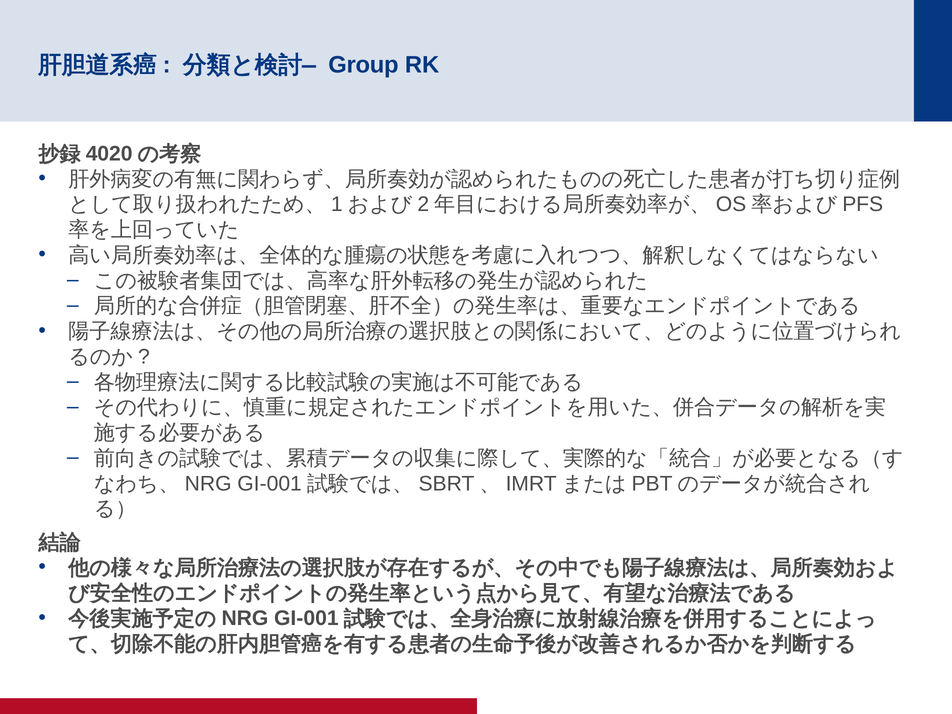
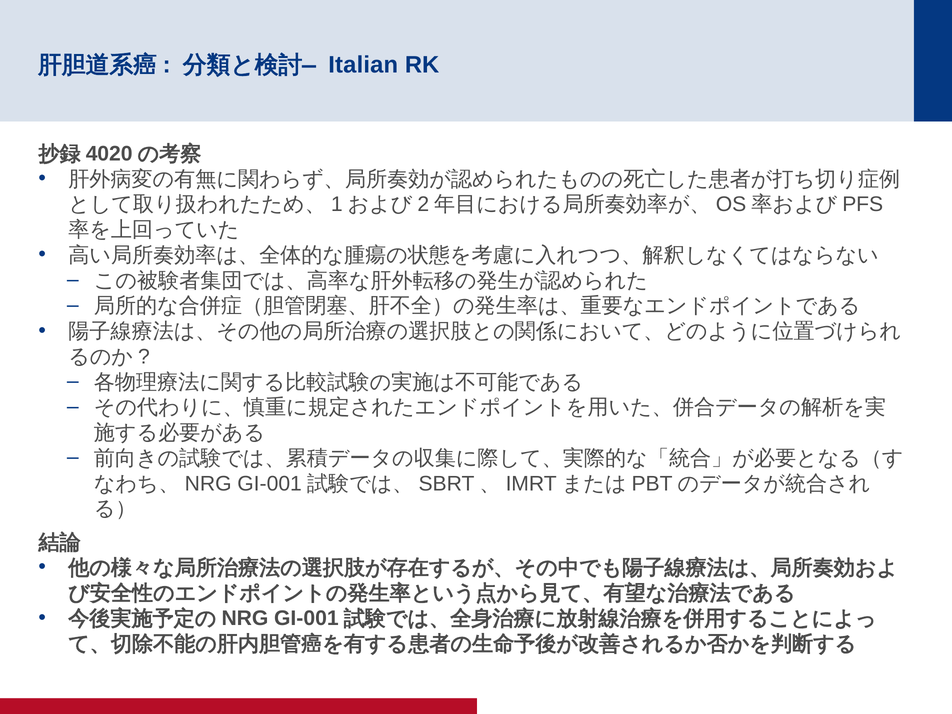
Group: Group -> Italian (363, 65)
